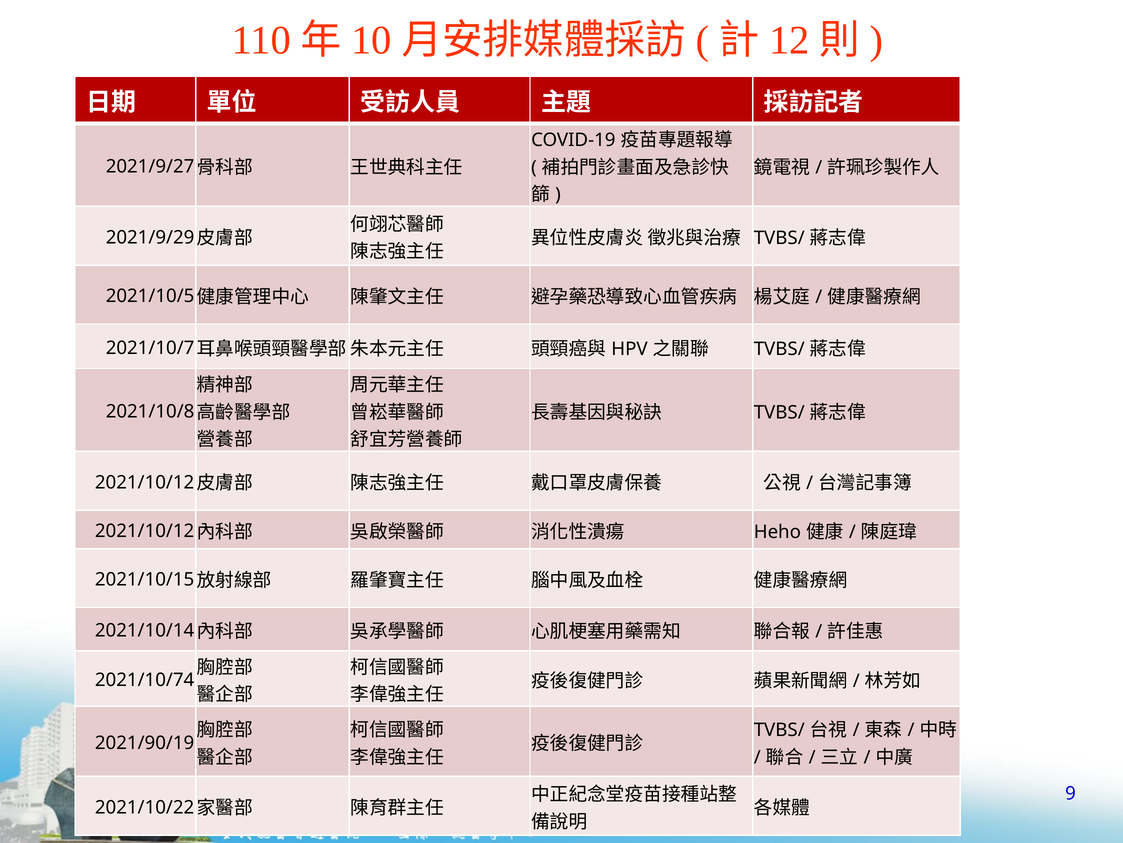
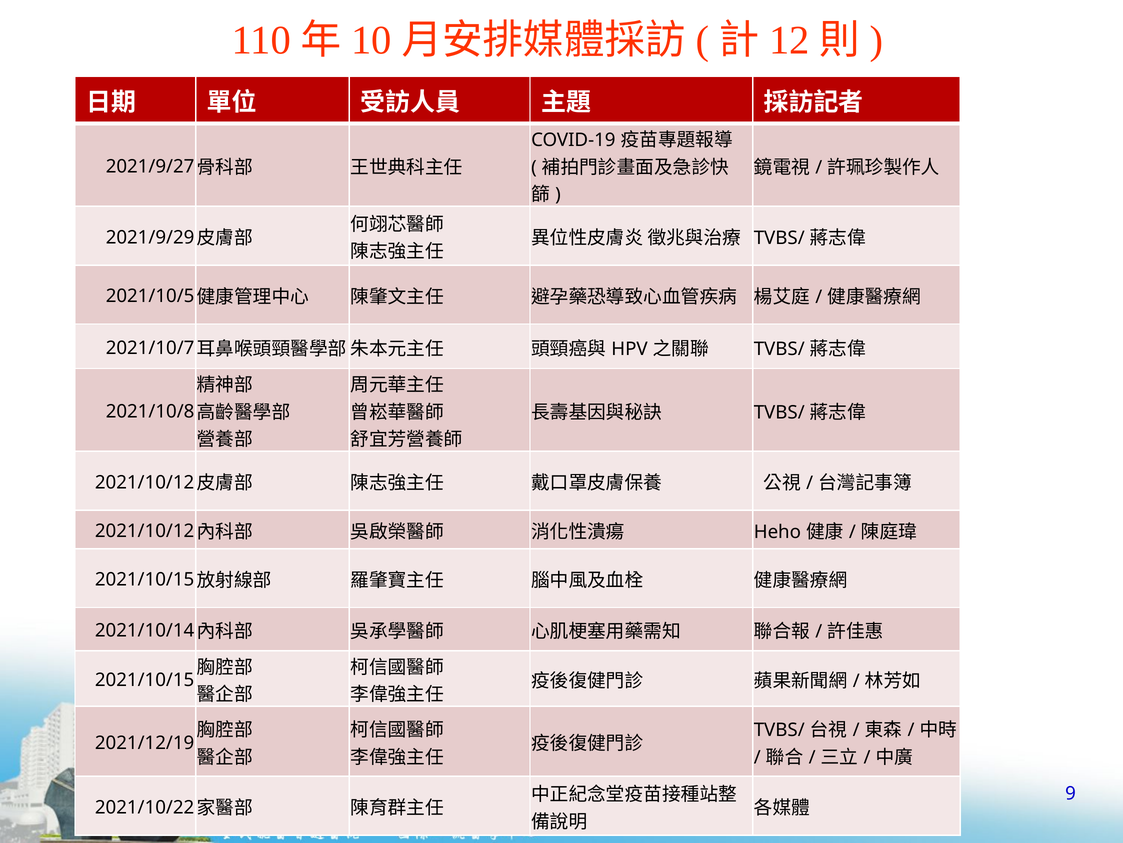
2021/10/74: 2021/10/74 -> 2021/10/15 (145, 679)
2021/90/19: 2021/90/19 -> 2021/12/19 (145, 742)
